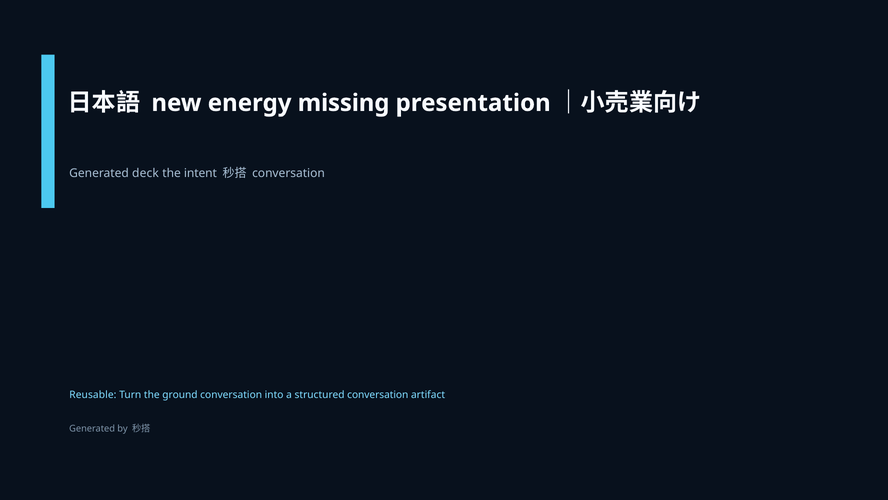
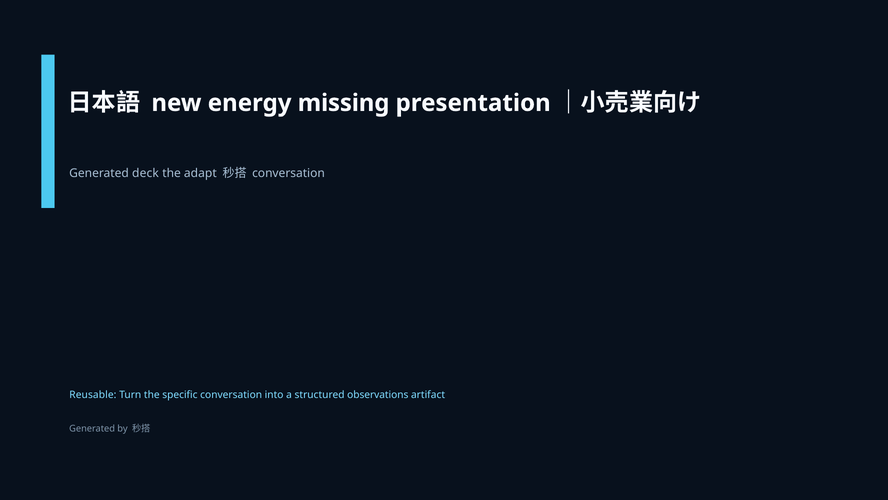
intent: intent -> adapt (200, 173)
ground: ground -> specific (180, 394)
structured conversation: conversation -> observations (378, 394)
